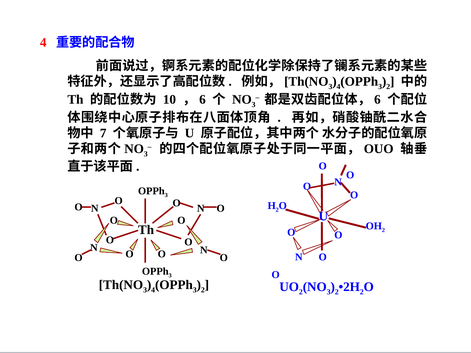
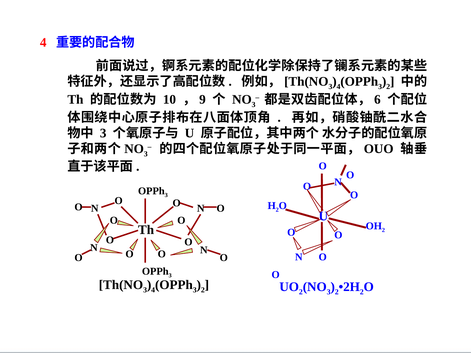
6: 6 -> 9 (203, 100)
7: 7 -> 3 (103, 133)
